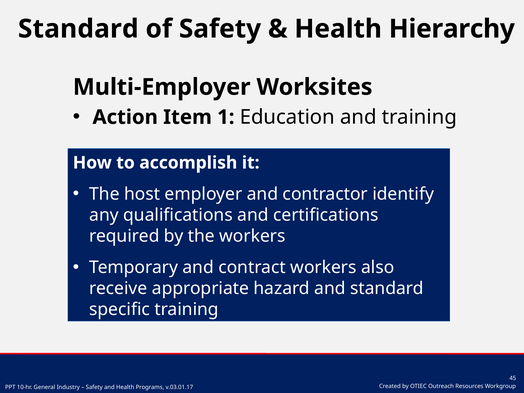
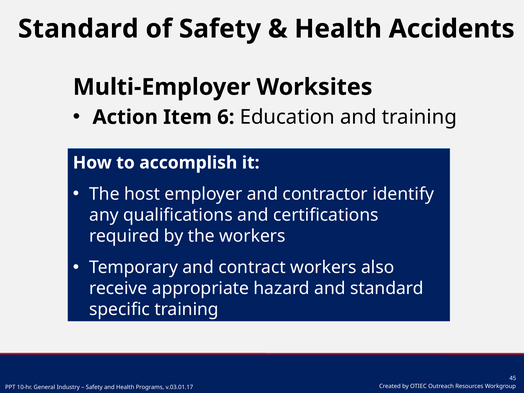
Hierarchy: Hierarchy -> Accidents (452, 29)
1: 1 -> 6 (226, 117)
